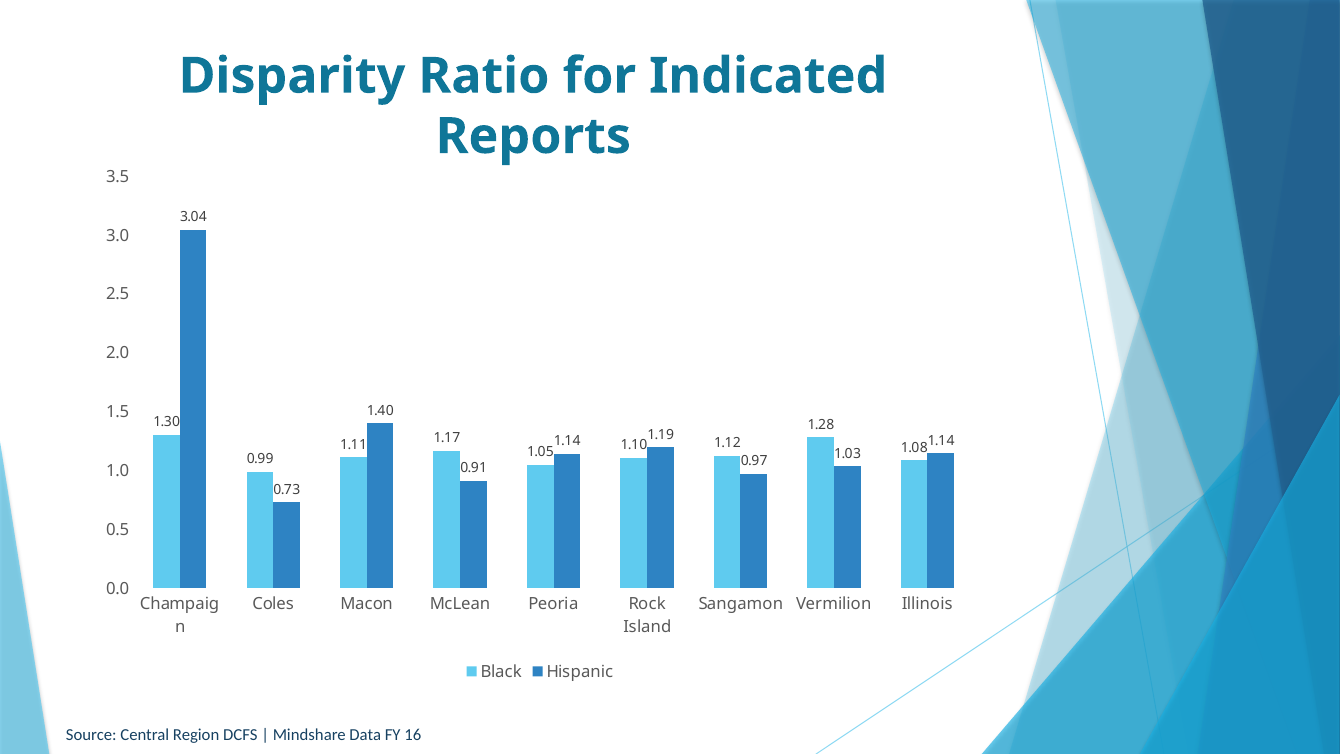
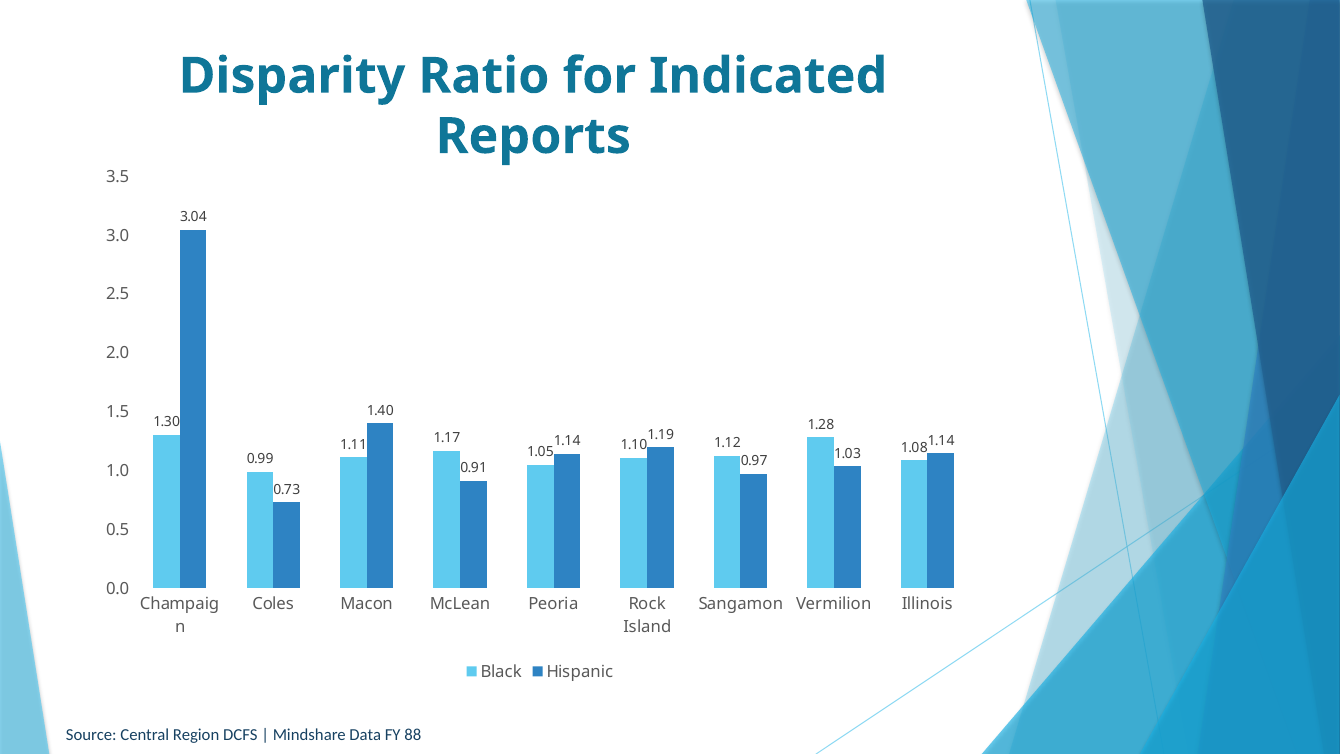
16: 16 -> 88 (413, 735)
